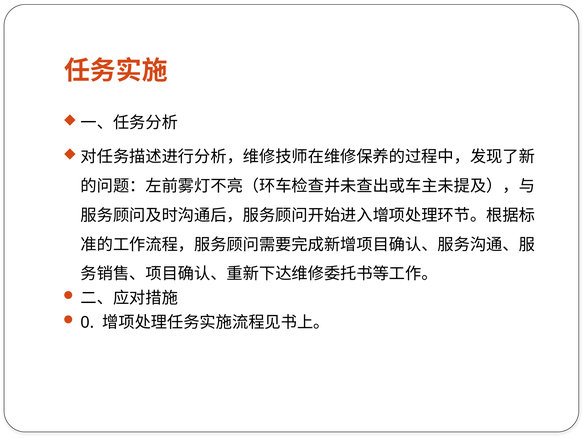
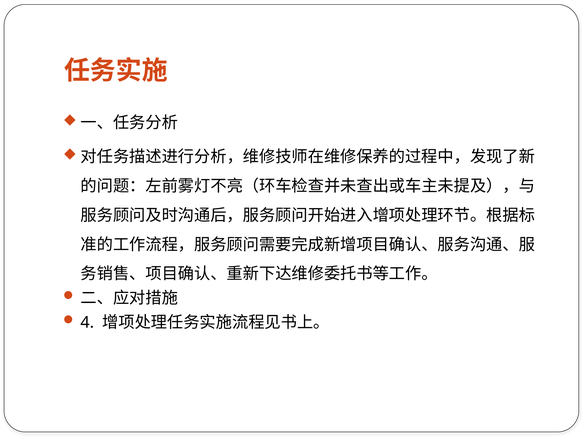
0: 0 -> 4 (87, 322)
